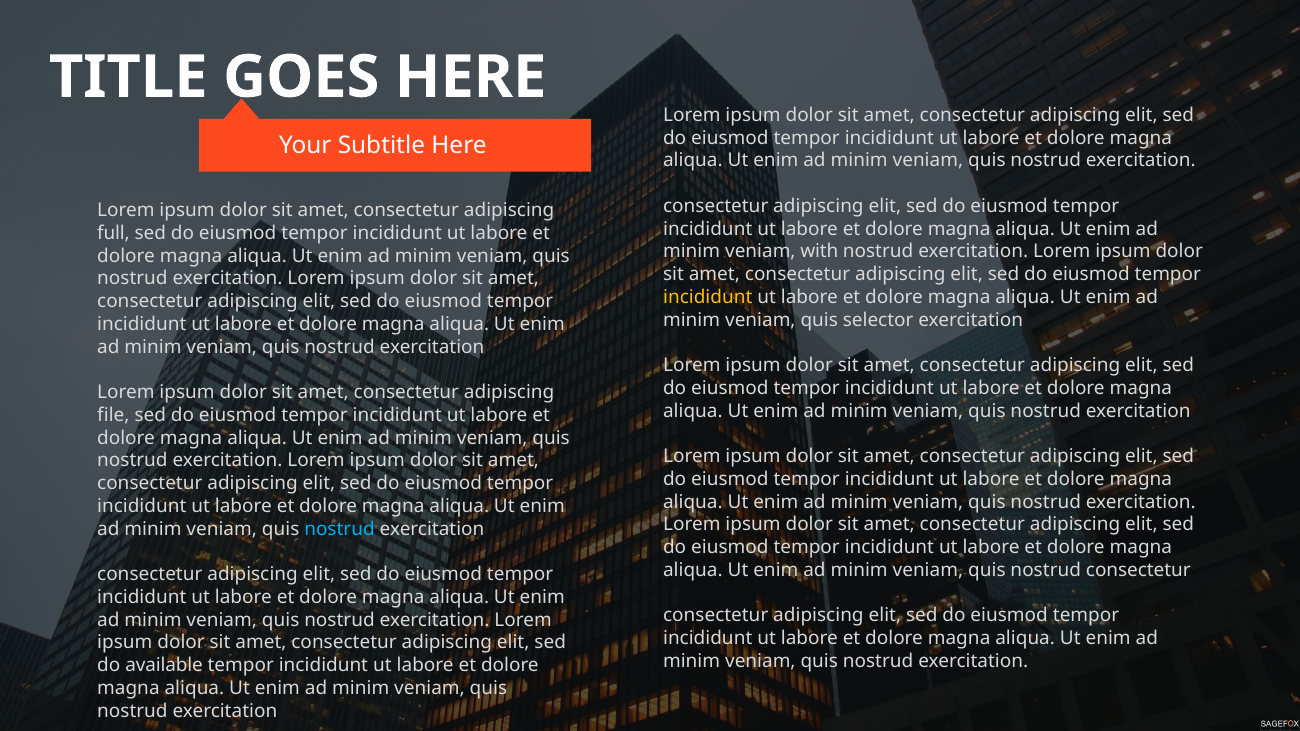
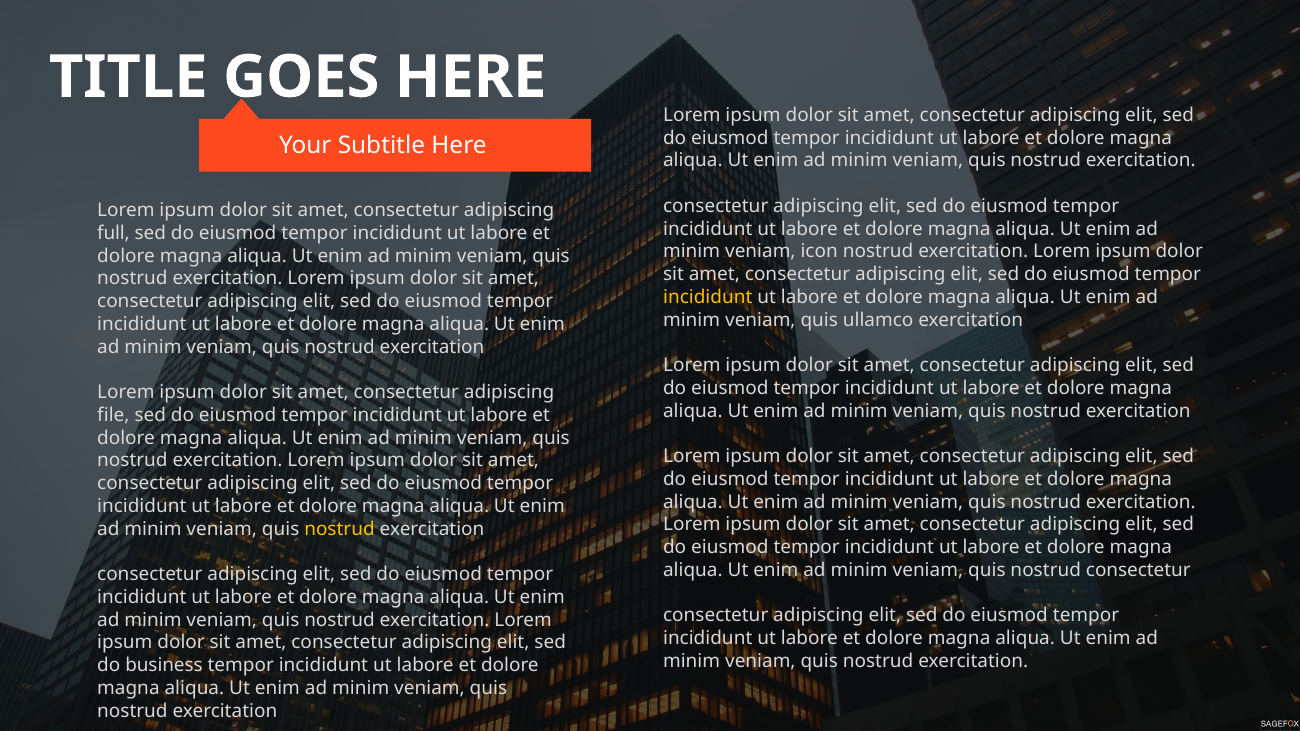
with: with -> icon (819, 252)
selector: selector -> ullamco (878, 320)
nostrud colour: light blue -> yellow (339, 529)
available: available -> business (164, 666)
